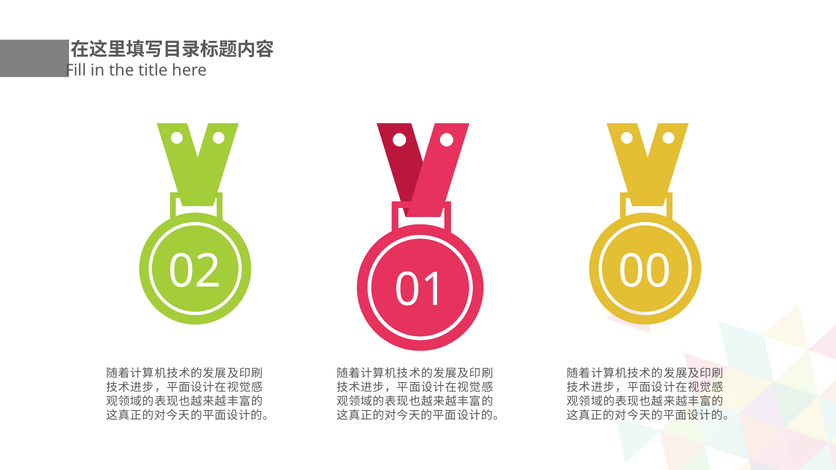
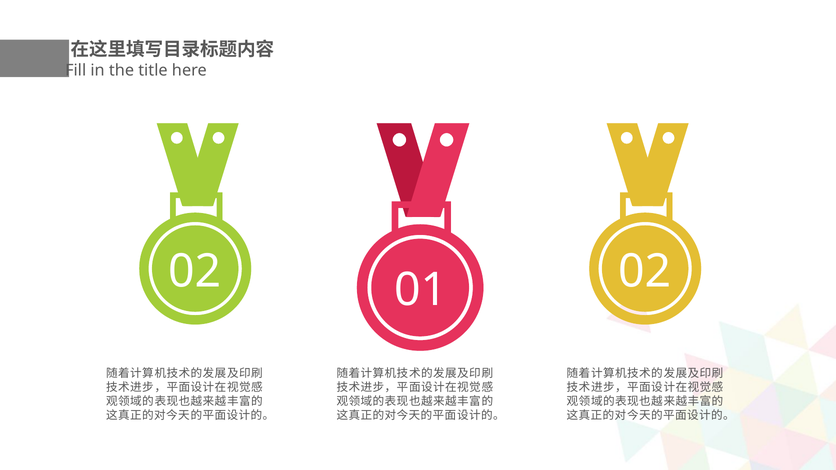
02 00: 00 -> 02 (645, 271)
